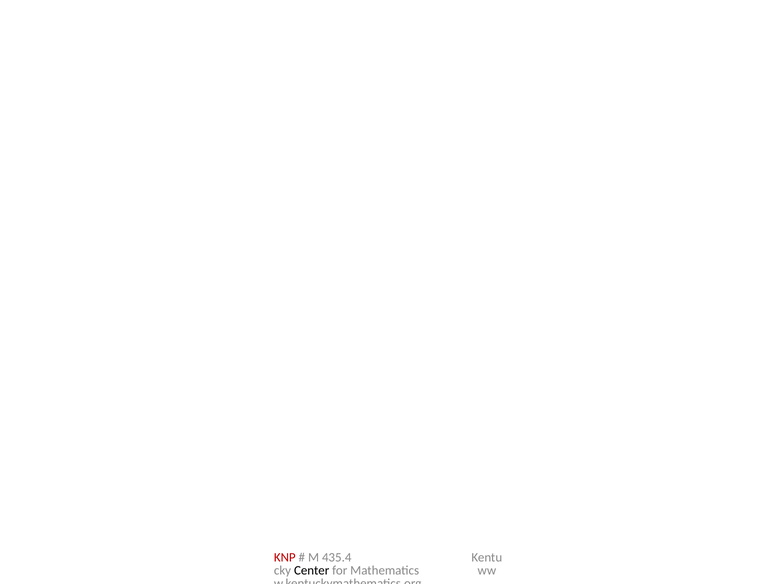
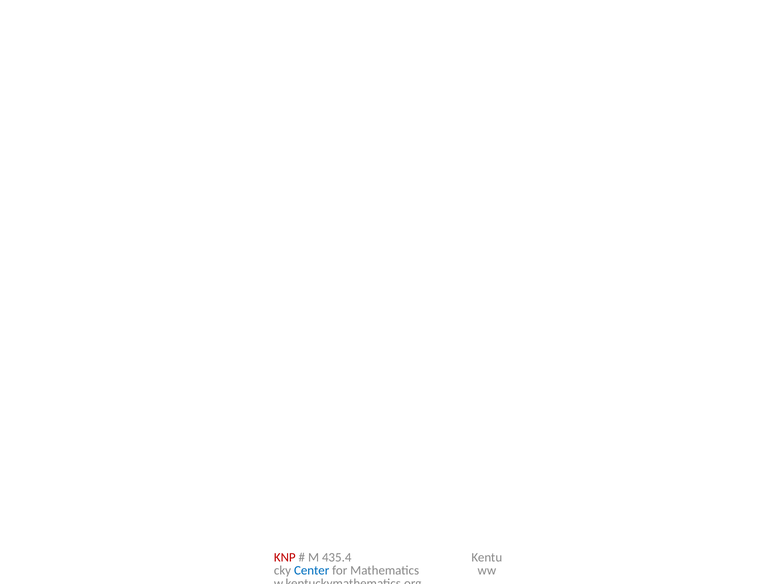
Center colour: black -> blue (312, 571)
